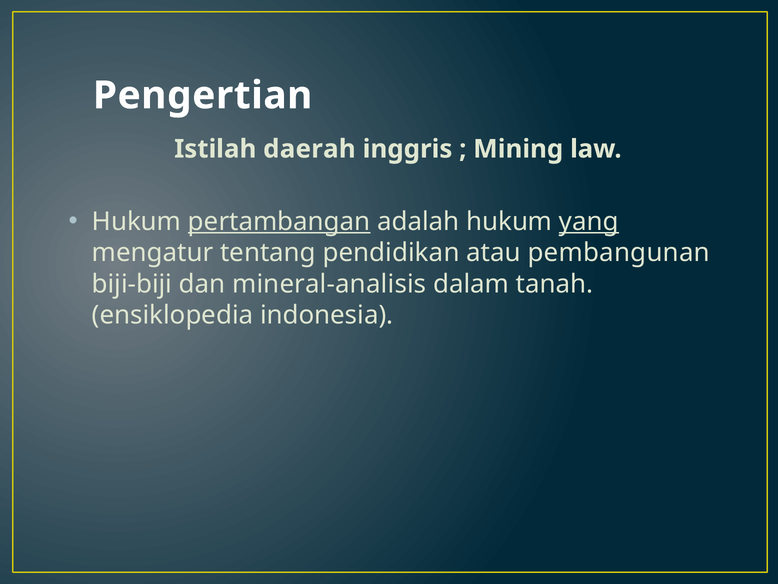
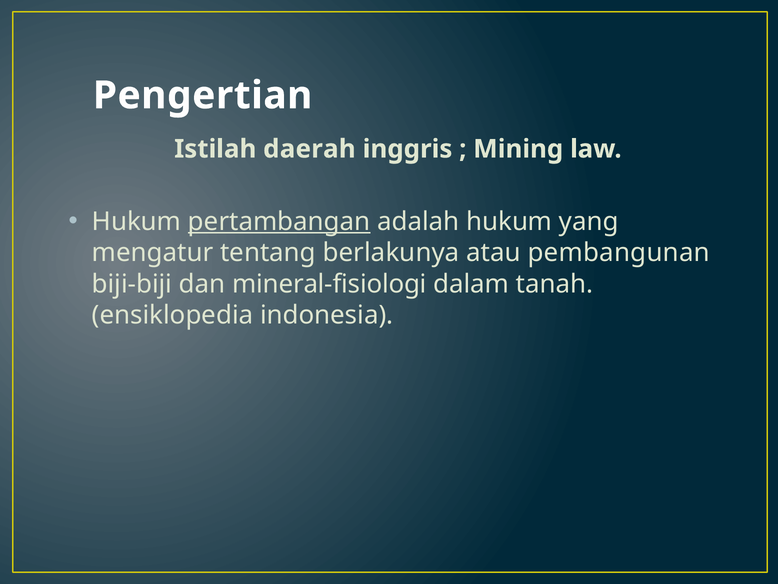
yang underline: present -> none (589, 221)
pendidikan: pendidikan -> berlakunya (391, 253)
mineral-analisis: mineral-analisis -> mineral-fisiologi (329, 284)
